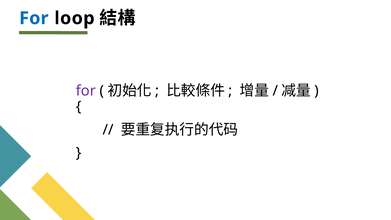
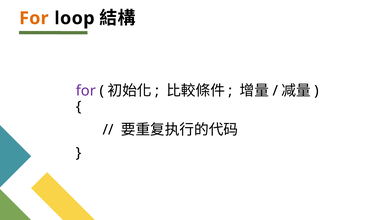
For colour: blue -> orange (34, 18)
